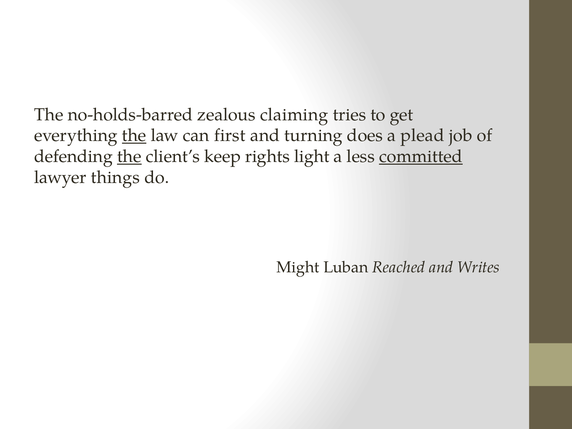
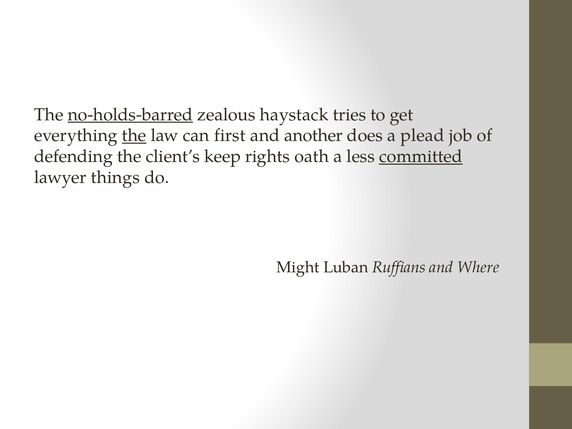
no-holds-barred underline: none -> present (130, 115)
claiming: claiming -> haystack (294, 115)
turning: turning -> another (314, 136)
the underline: present -> none (129, 157)
light: light -> oath (312, 157)
Reached: Reached -> Ruffians (399, 267)
Writes: Writes -> Where (478, 267)
